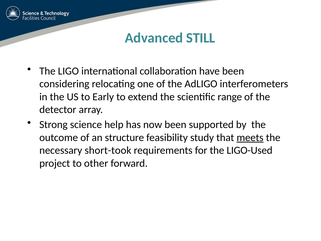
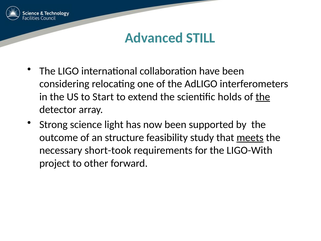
Early: Early -> Start (103, 97)
range: range -> holds (230, 97)
the underline: none -> present (263, 97)
help: help -> light (114, 125)
LIGO-Used: LIGO-Used -> LIGO-With (250, 150)
